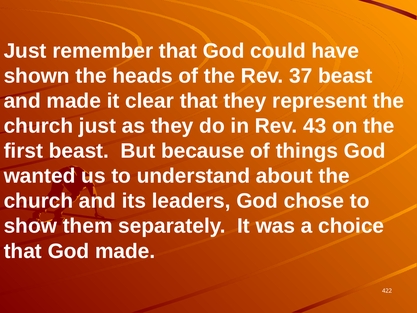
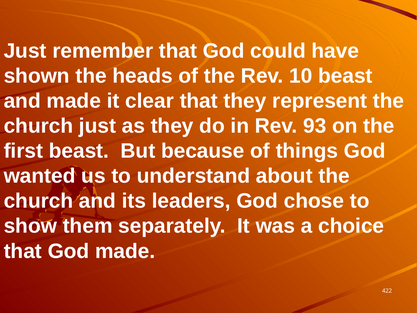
37: 37 -> 10 (301, 76)
43: 43 -> 93 (315, 126)
